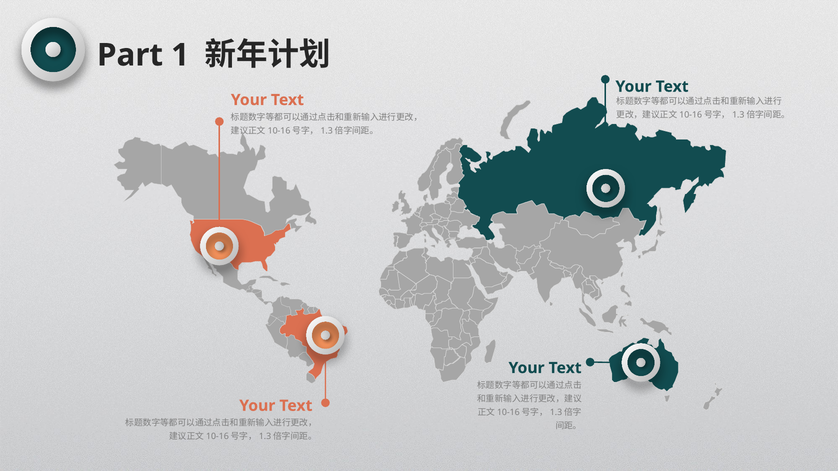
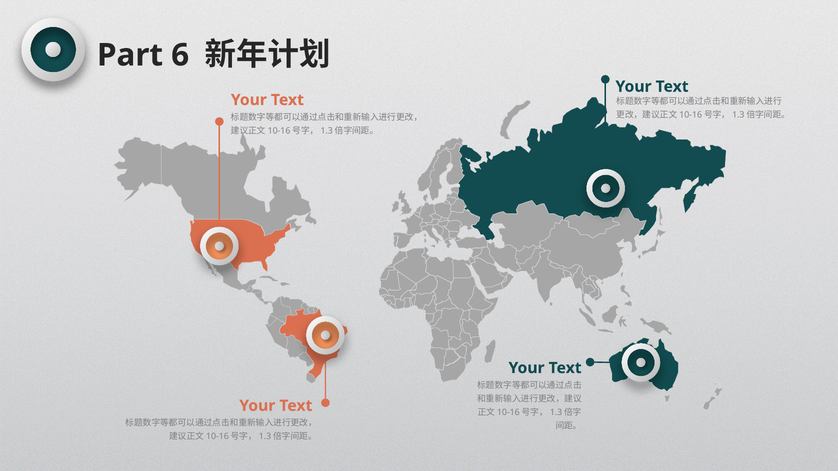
1: 1 -> 6 (180, 55)
